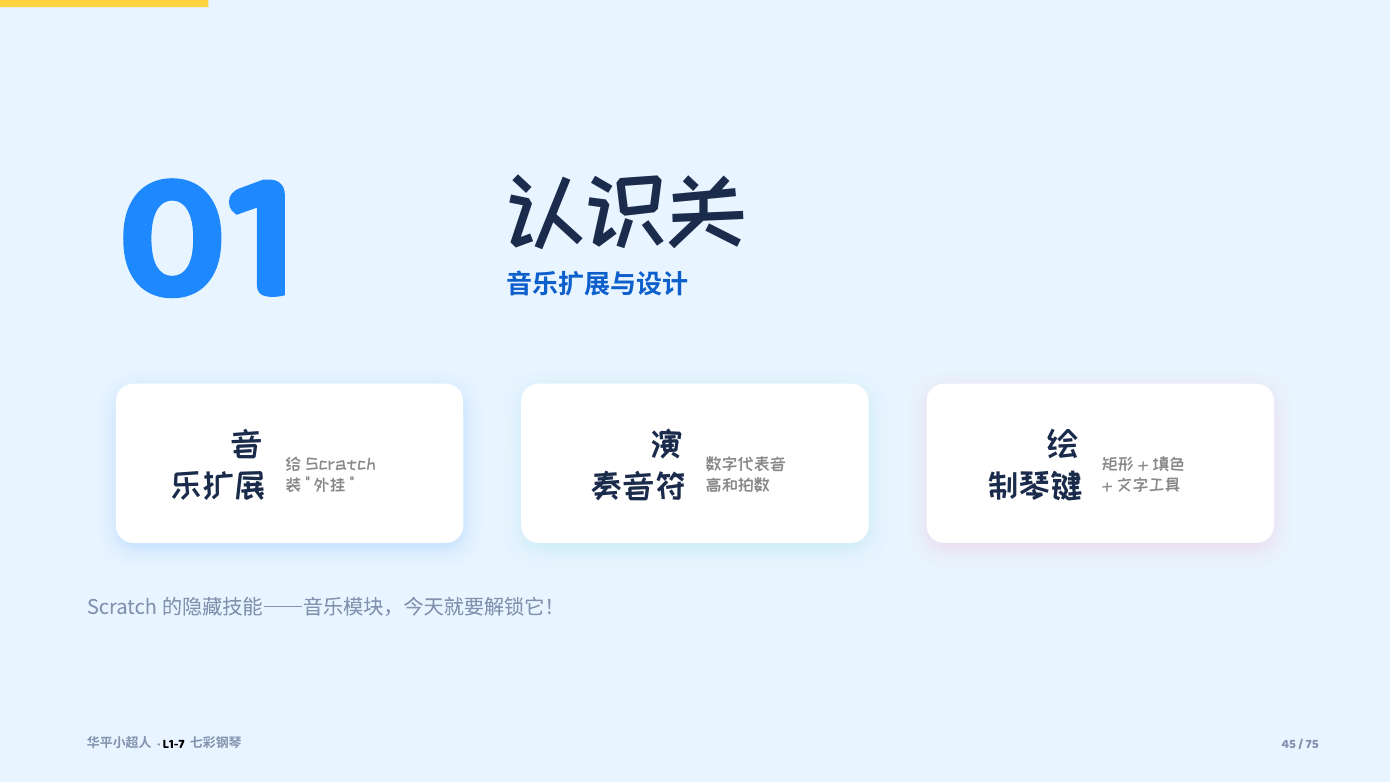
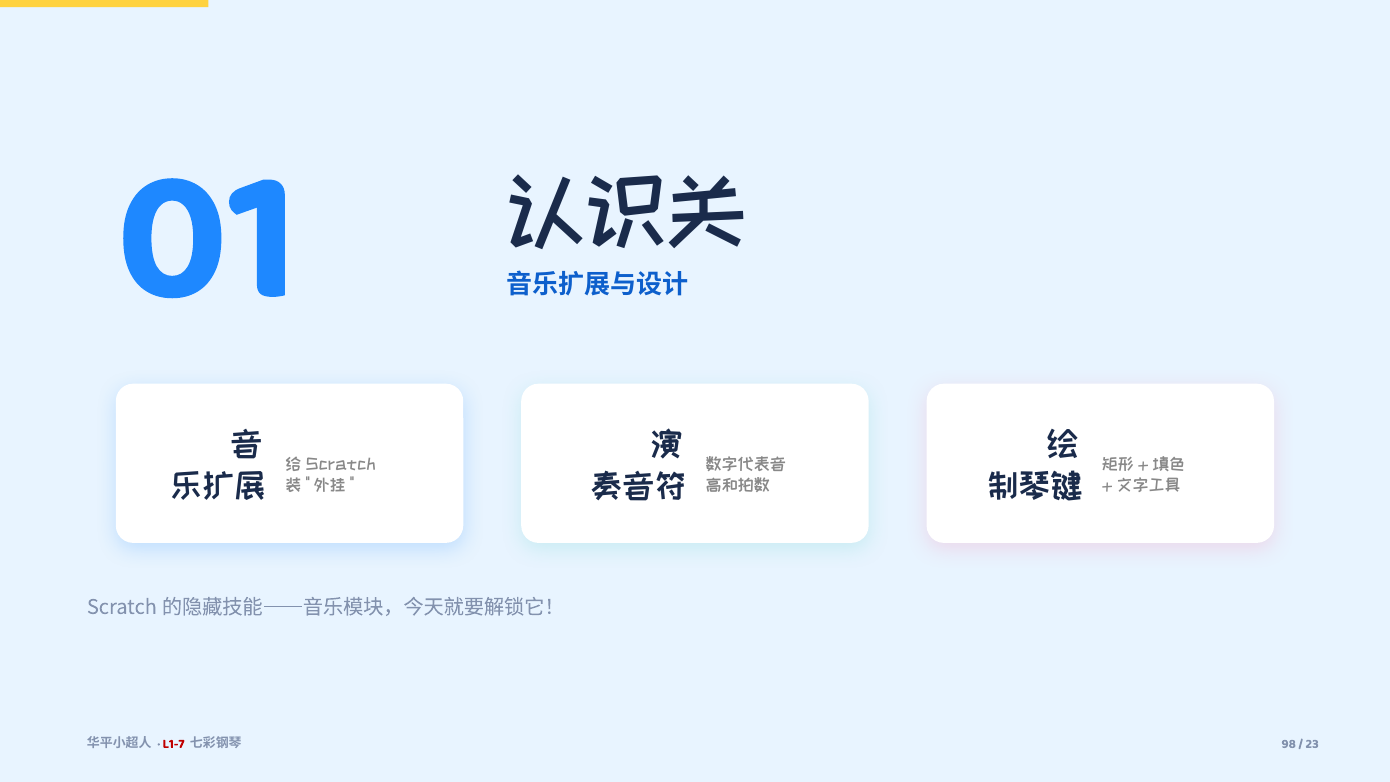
L1-7 colour: black -> red (173, 743)
45: 45 -> 98 (1289, 743)
75: 75 -> 23 (1312, 743)
